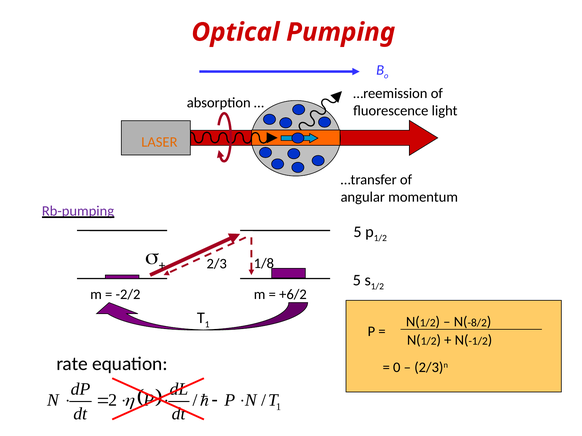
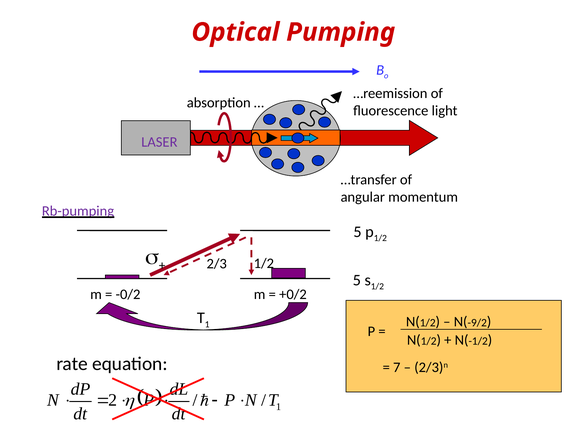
LASER colour: orange -> purple (159, 142)
2/3 1/8: 1/8 -> 1/2 (264, 264)
-2/2: -2/2 -> -0/2 (128, 295)
+6/2: +6/2 -> +0/2 (293, 295)
-8/2: -8/2 -> -9/2 (477, 323)
0: 0 -> 7 (397, 368)
